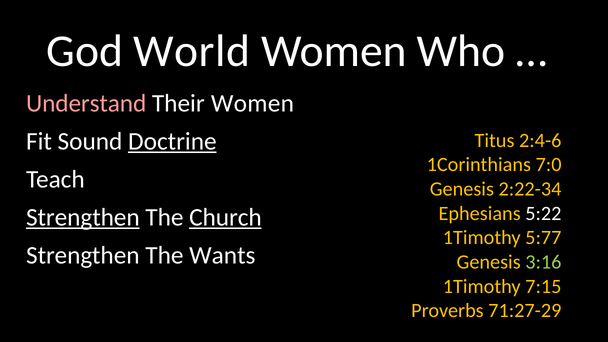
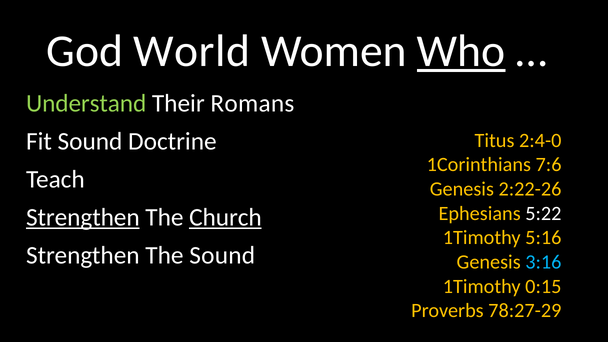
Who underline: none -> present (461, 51)
Understand colour: pink -> light green (86, 104)
Their Women: Women -> Romans (252, 104)
Doctrine underline: present -> none (172, 142)
2:4-6: 2:4-6 -> 2:4-0 (540, 140)
7:0: 7:0 -> 7:6 (549, 165)
2:22-34: 2:22-34 -> 2:22-26 (530, 189)
5:77: 5:77 -> 5:16 (543, 238)
The Wants: Wants -> Sound (222, 255)
3:16 colour: light green -> light blue (543, 262)
7:15: 7:15 -> 0:15 (543, 286)
71:27-29: 71:27-29 -> 78:27-29 (525, 311)
